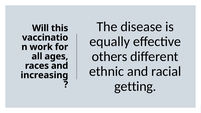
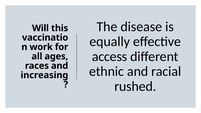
others: others -> access (110, 57)
getting: getting -> rushed (135, 86)
